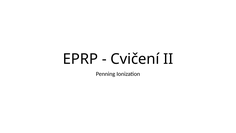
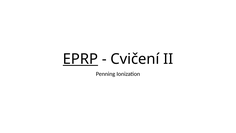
EPRP underline: none -> present (80, 59)
